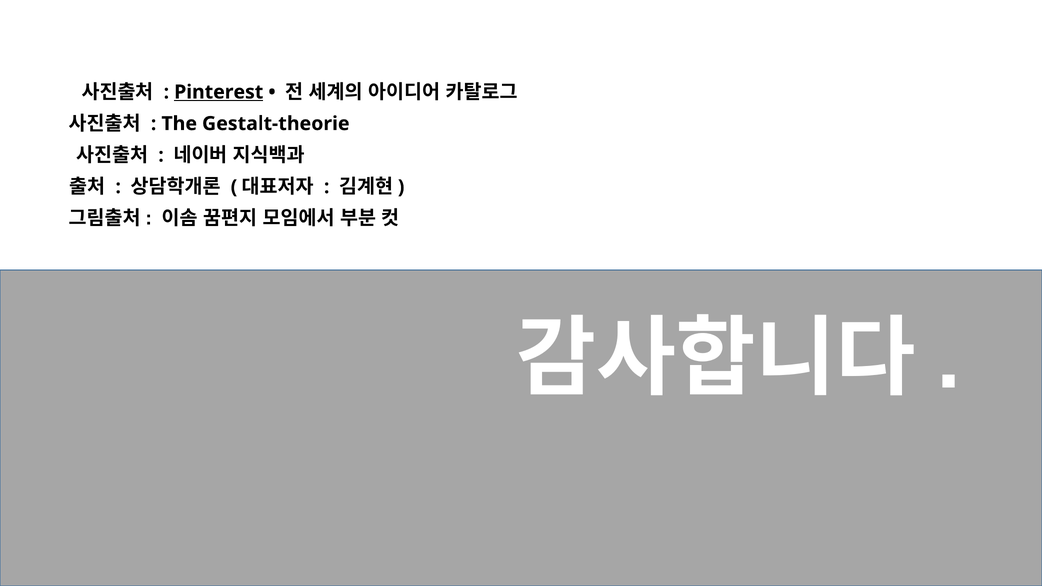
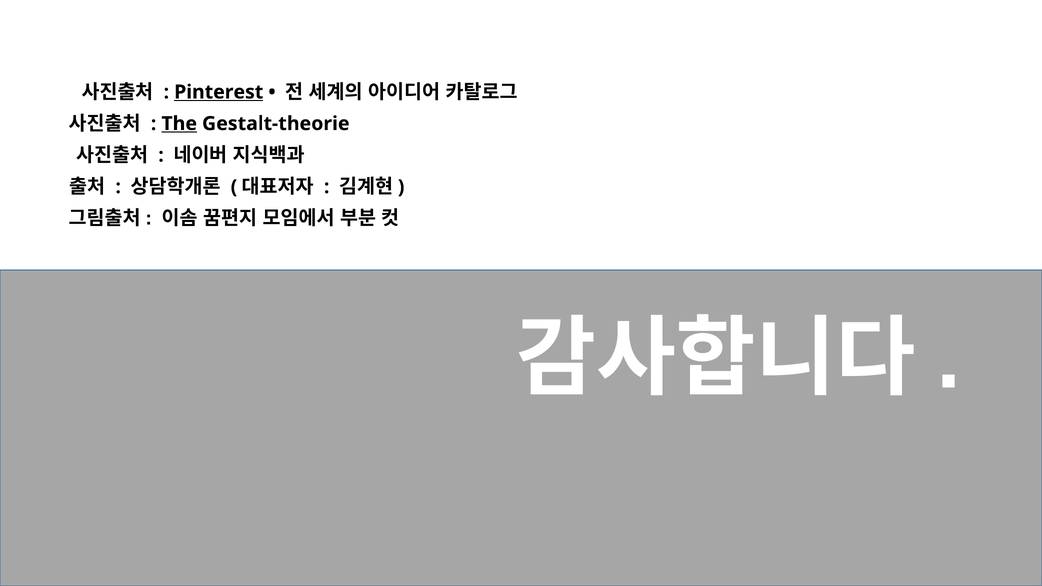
The underline: none -> present (179, 124)
